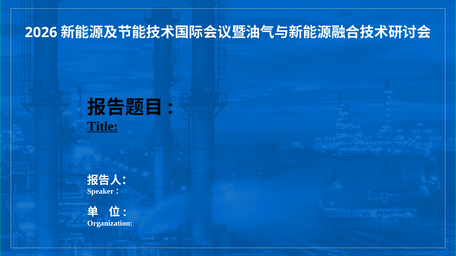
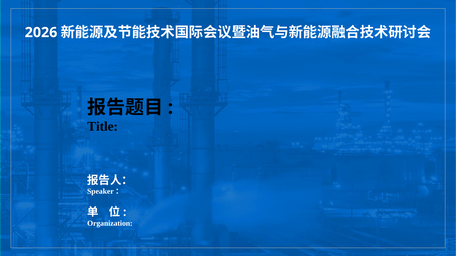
Title underline: present -> none (103, 127)
